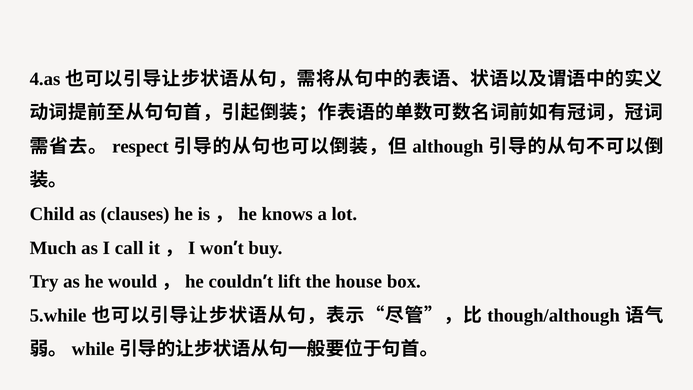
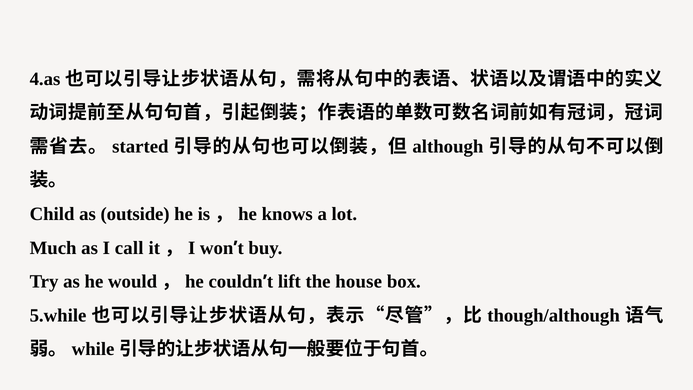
respect: respect -> started (140, 146)
clauses: clauses -> outside (135, 214)
